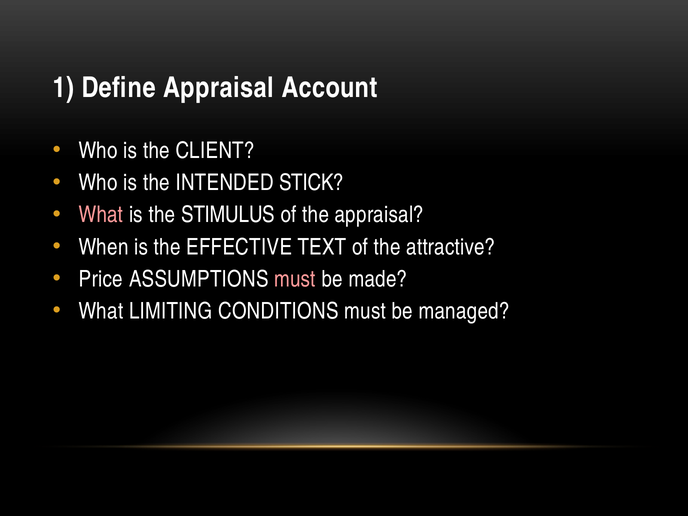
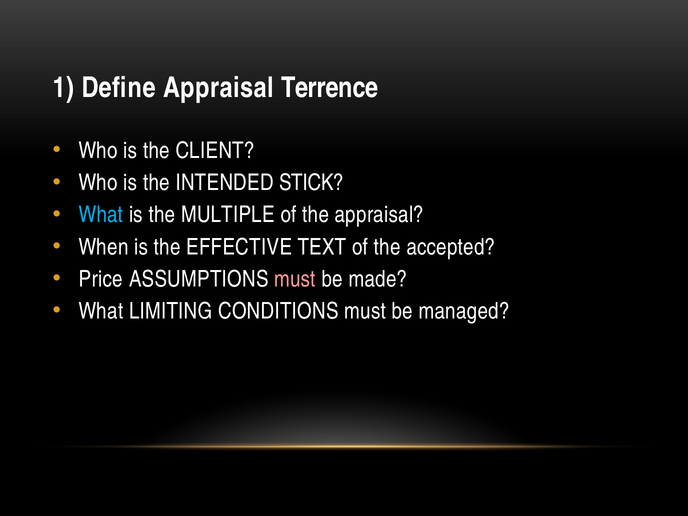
Account: Account -> Terrence (330, 88)
What colour: pink -> light blue (101, 215)
STIMULUS: STIMULUS -> MULTIPLE (228, 215)
attractive: attractive -> accepted (451, 247)
